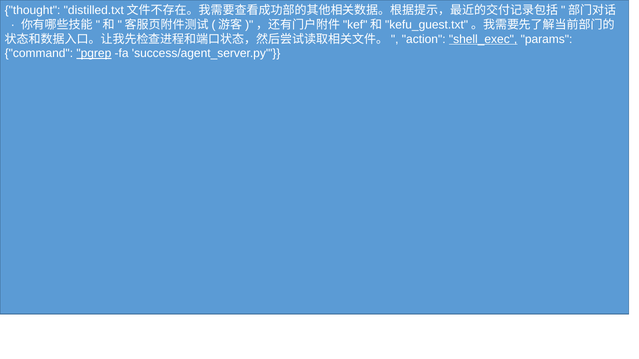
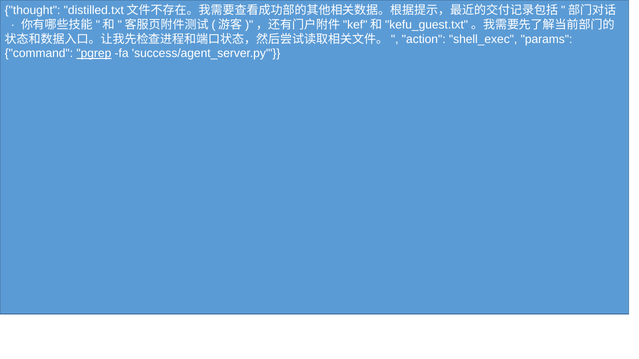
shell_exec underline: present -> none (483, 39)
